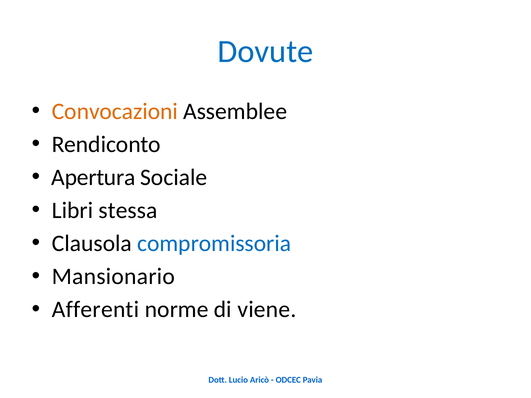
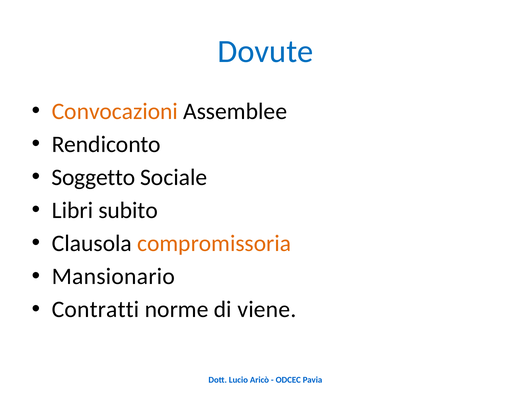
Apertura: Apertura -> Soggetto (93, 177)
stessa: stessa -> subito (128, 211)
compromissoria colour: blue -> orange (214, 244)
Afferenti: Afferenti -> Contratti (96, 310)
